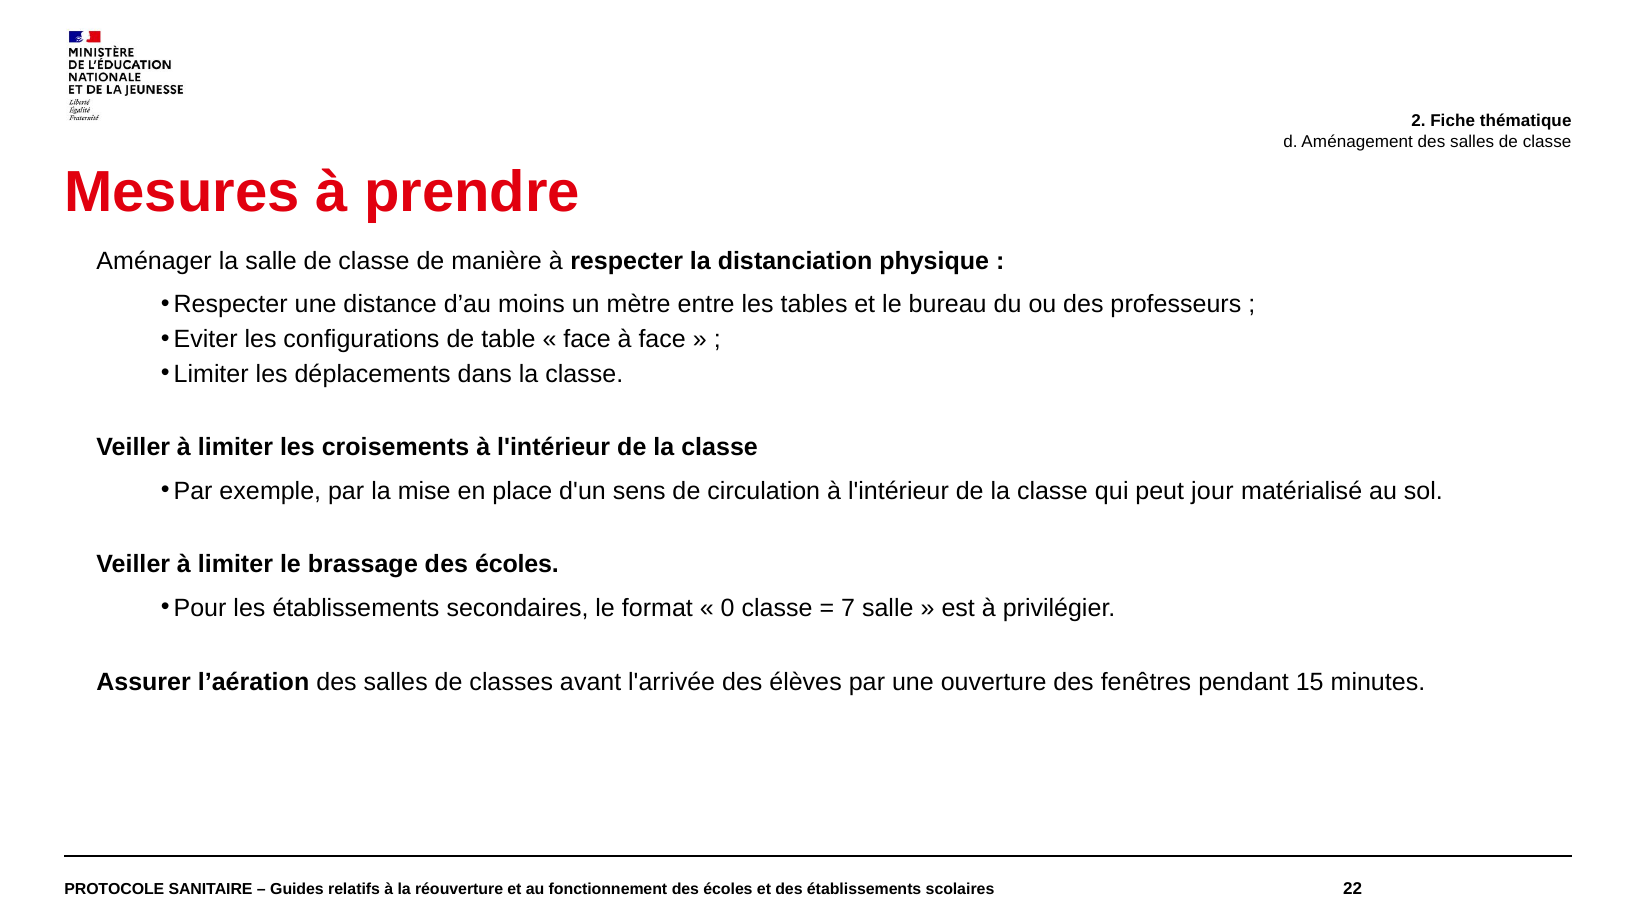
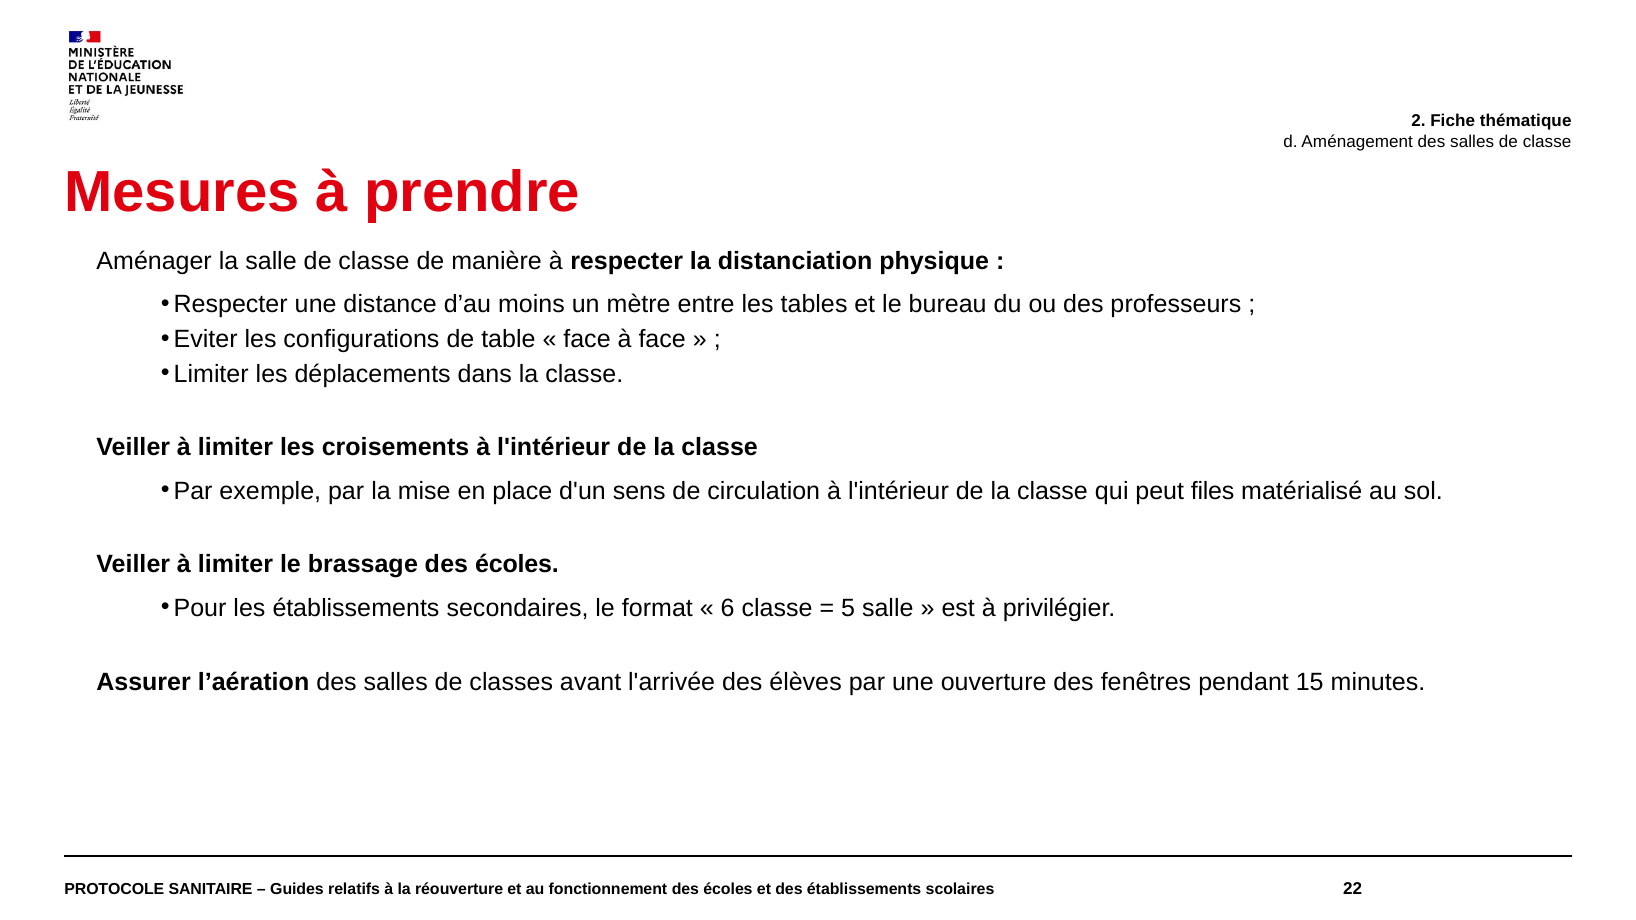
jour: jour -> files (1213, 491)
0: 0 -> 6 (728, 608)
7: 7 -> 5 (848, 608)
